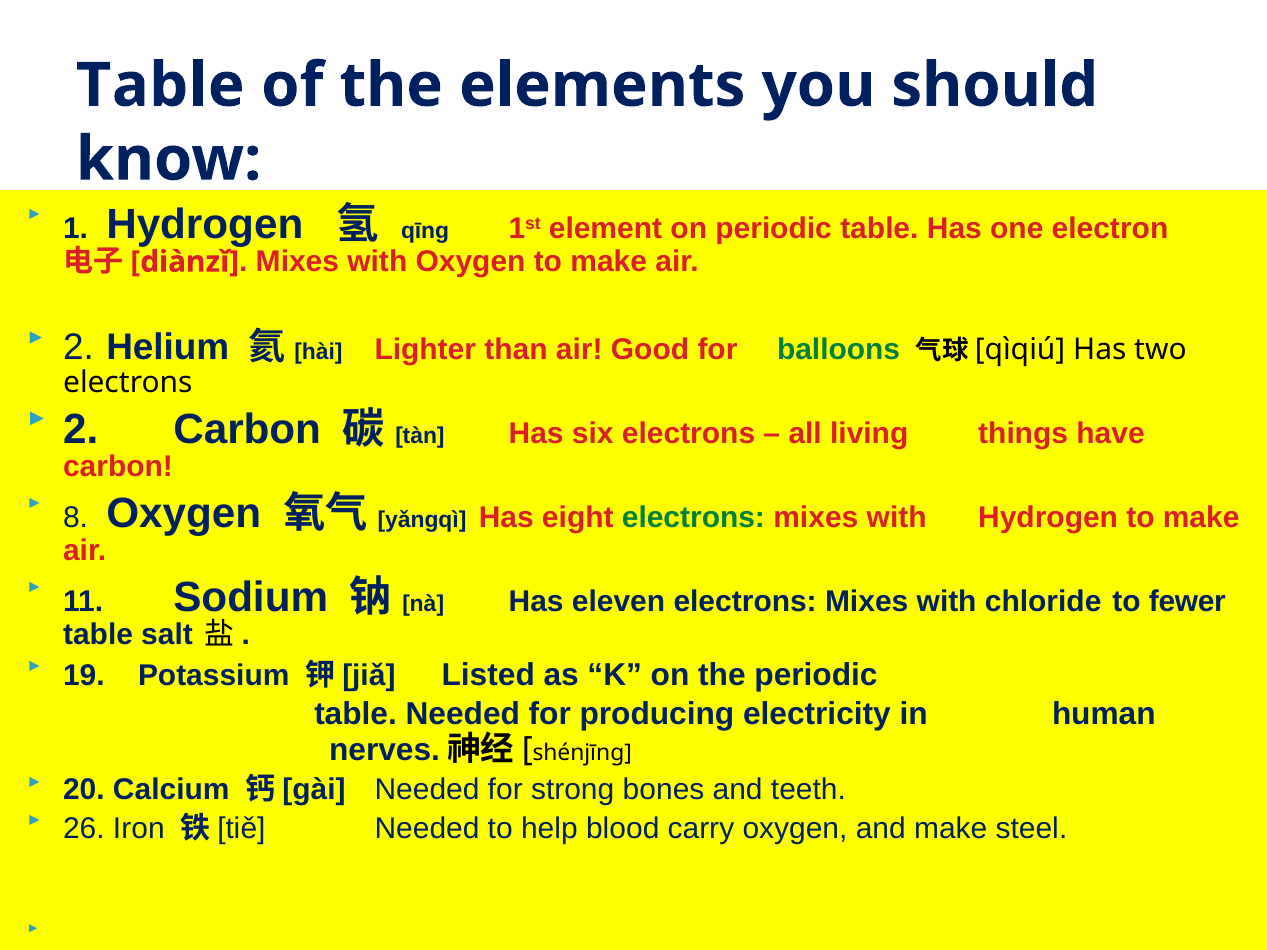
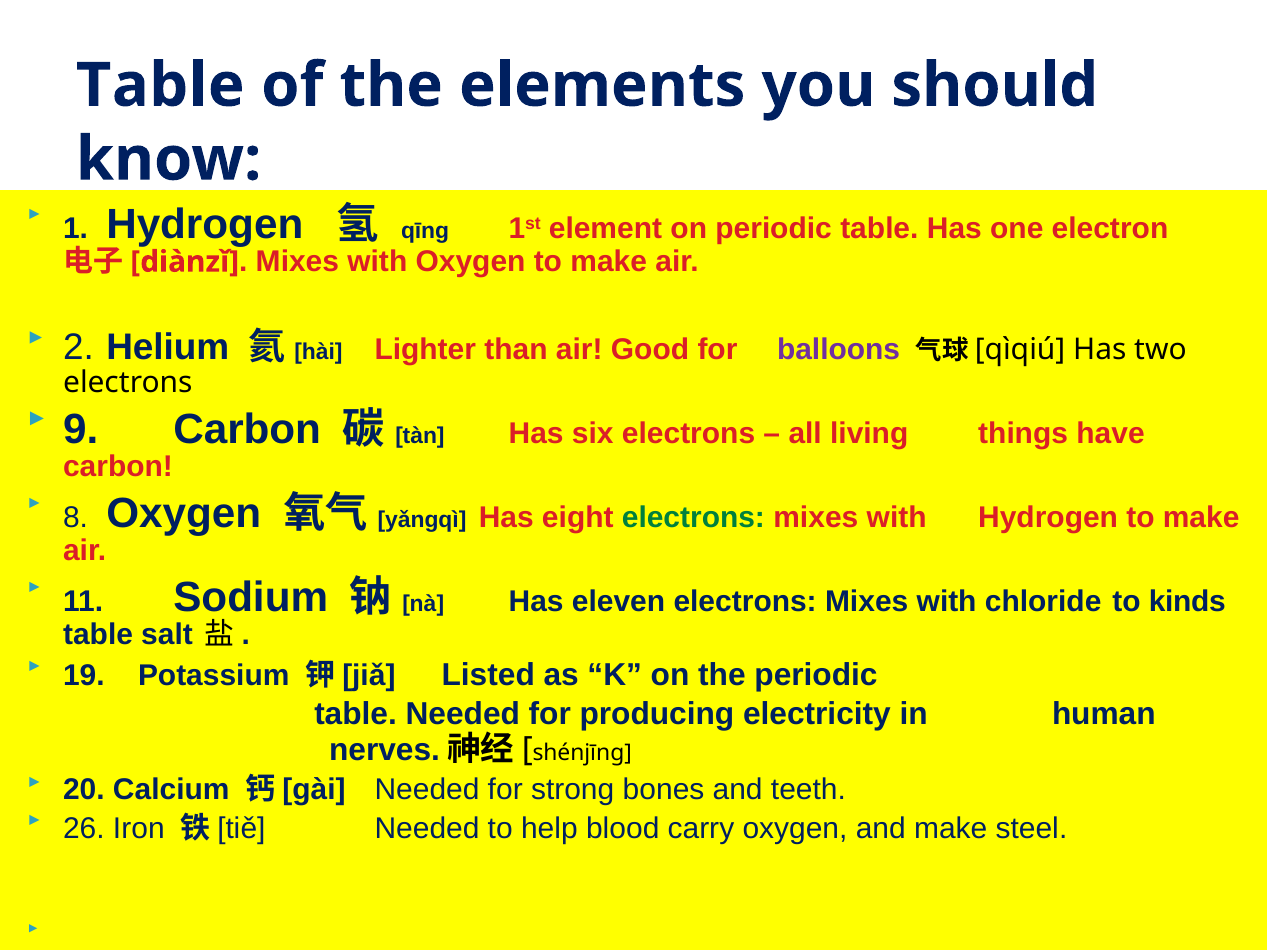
balloons colour: green -> purple (839, 350)
2: 2 -> 9 (81, 430)
fewer: fewer -> kinds (1187, 602)
